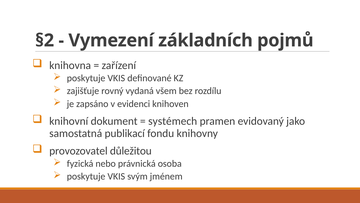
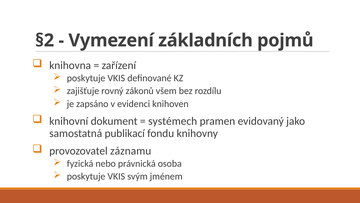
vydaná: vydaná -> zákonů (140, 91)
důležitou: důležitou -> záznamu (131, 150)
